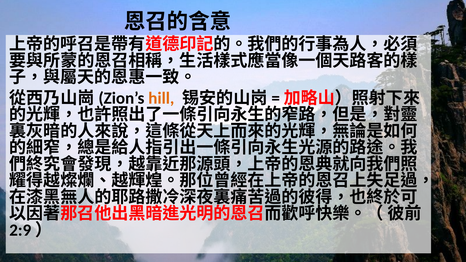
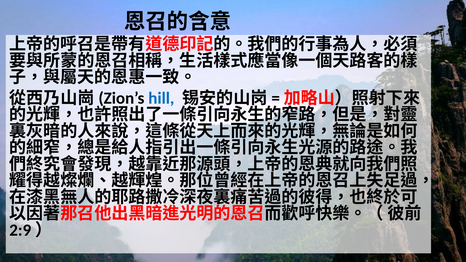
hill colour: orange -> blue (161, 98)
